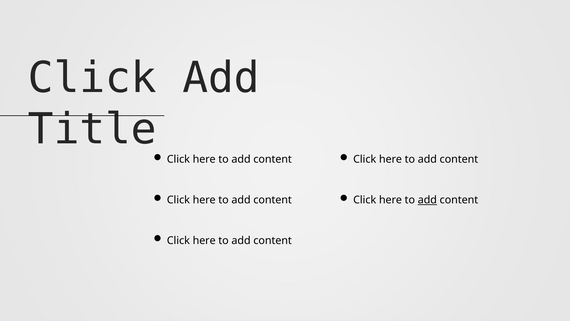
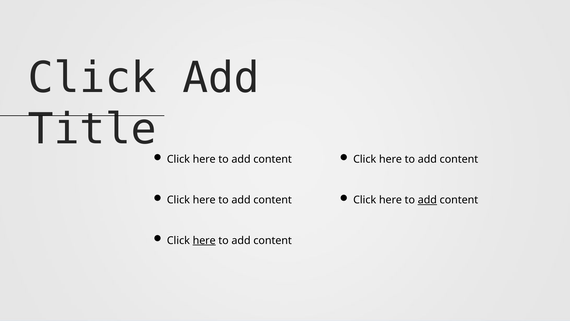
here underline: none -> present (204, 240)
